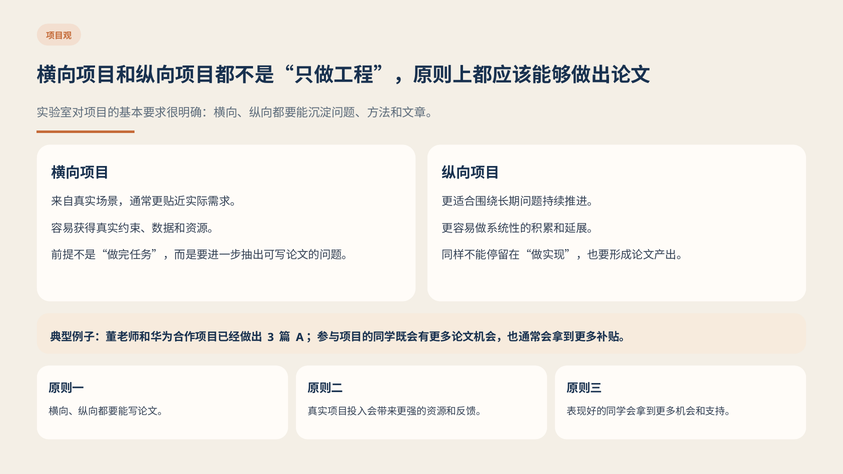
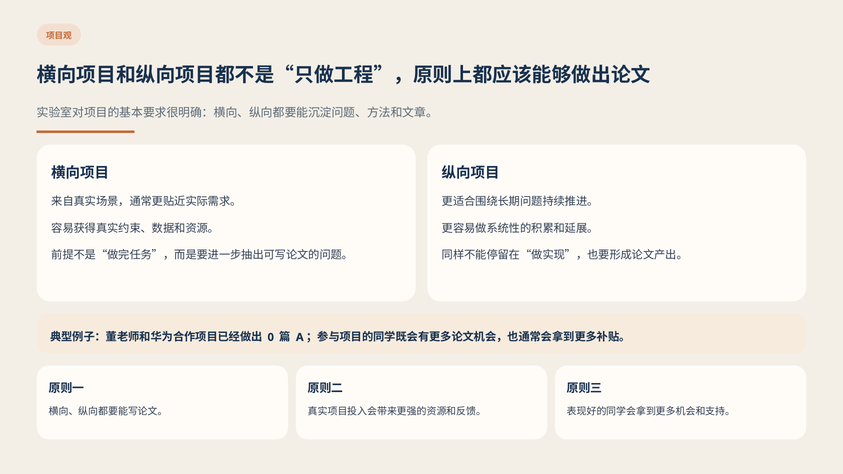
3: 3 -> 0 (271, 337)
